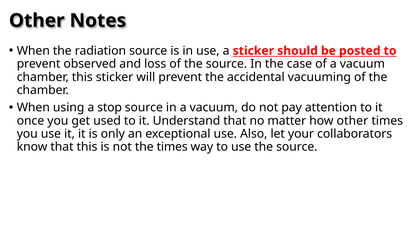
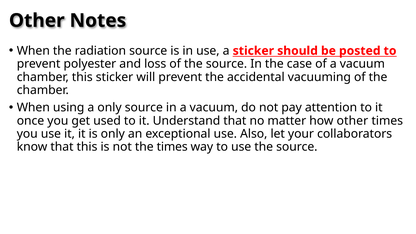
observed: observed -> polyester (90, 64)
a stop: stop -> only (110, 108)
